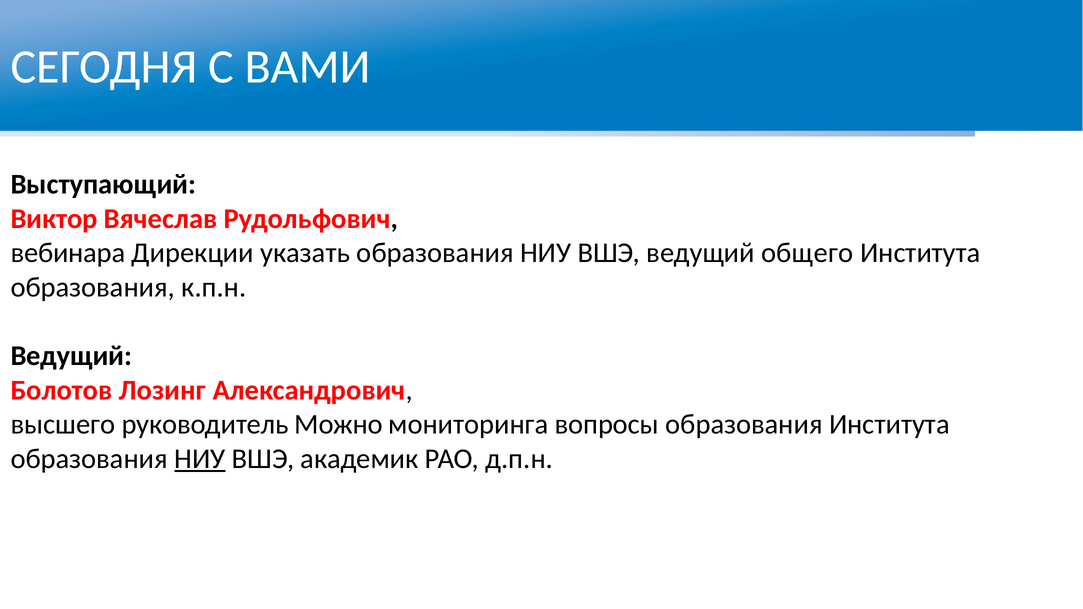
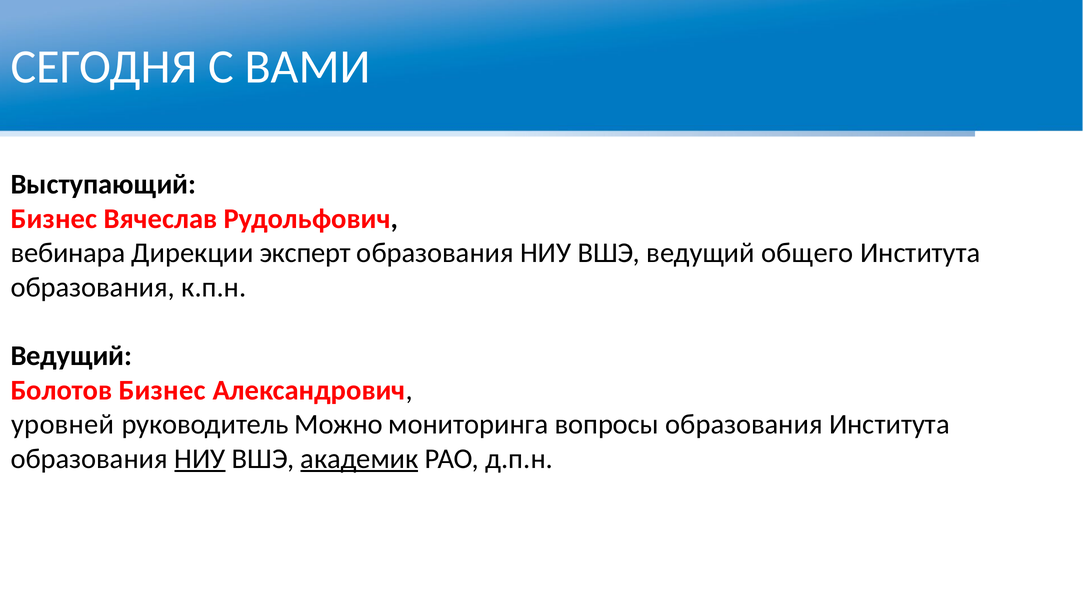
Виктор: Виктор -> Бизнес (54, 219)
указать: указать -> эксперт (305, 253)
Болотов Лозинг: Лозинг -> Бизнес (162, 390)
высшего: высшего -> уровней (63, 425)
академик underline: none -> present (359, 459)
